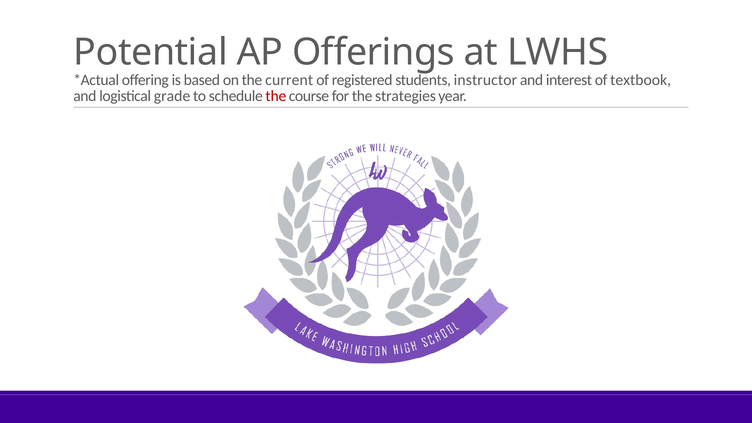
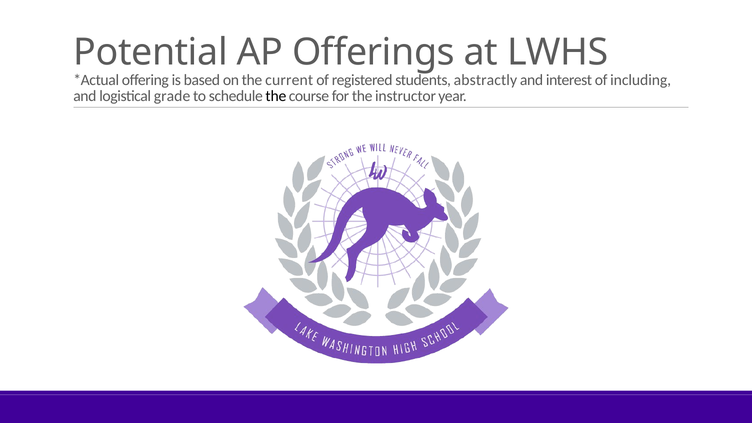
instructor: instructor -> abstractly (485, 80)
textbook: textbook -> including (641, 80)
the colour: red -> black (276, 96)
strategies: strategies -> instructor (406, 96)
